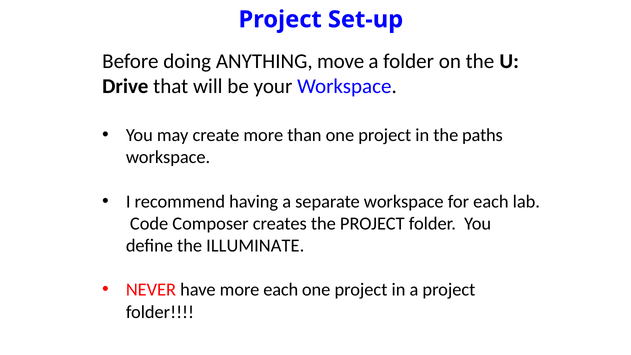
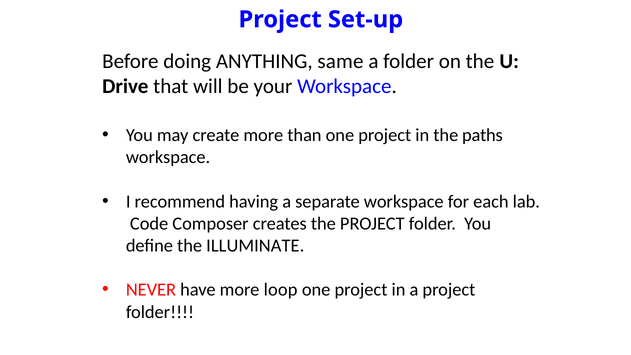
move: move -> same (340, 61)
more each: each -> loop (281, 290)
